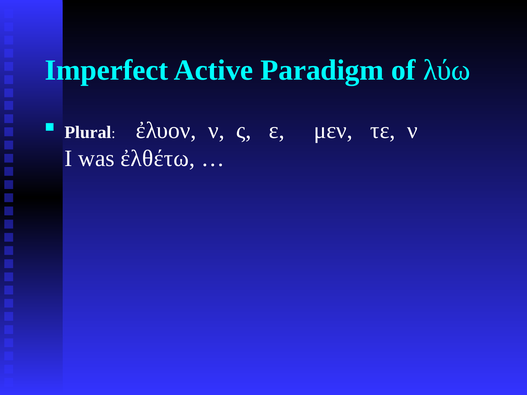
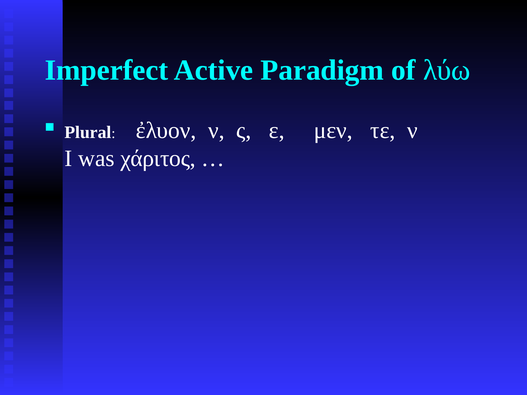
ἐλθέτω: ἐλθέτω -> χάριτος (158, 159)
